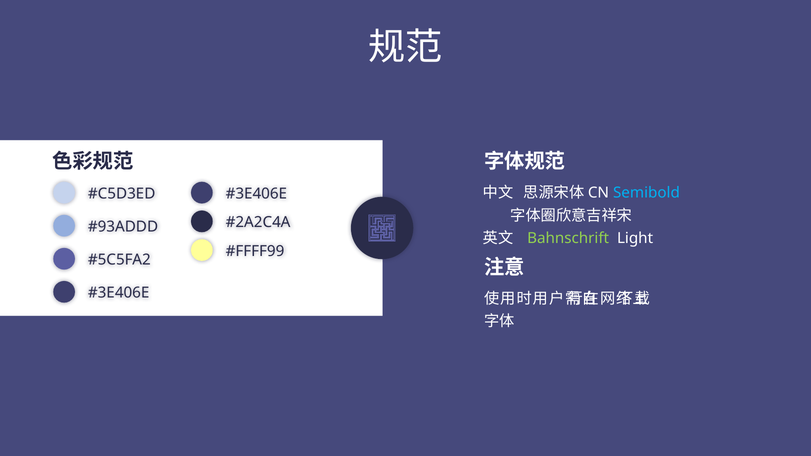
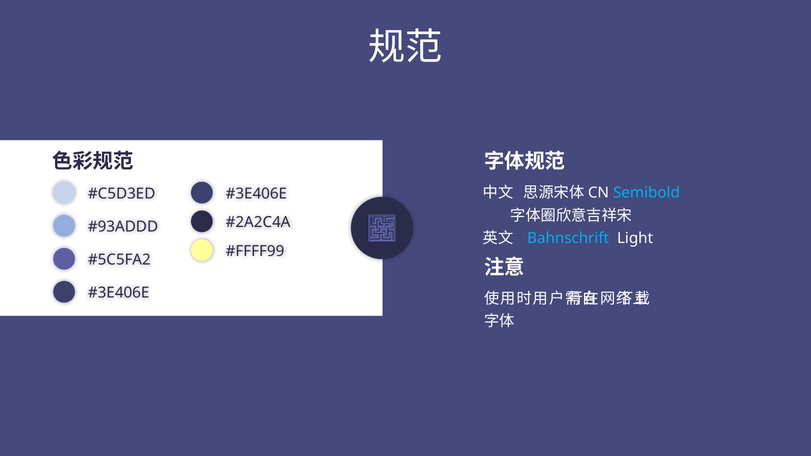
Bahnschrift colour: light green -> light blue (568, 239)
